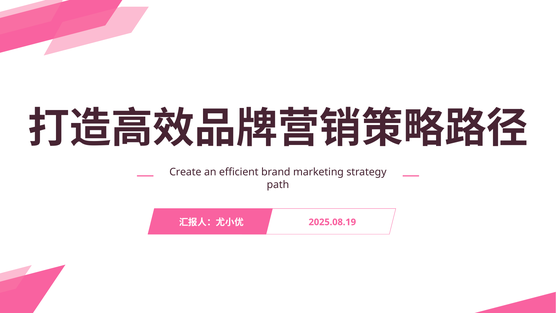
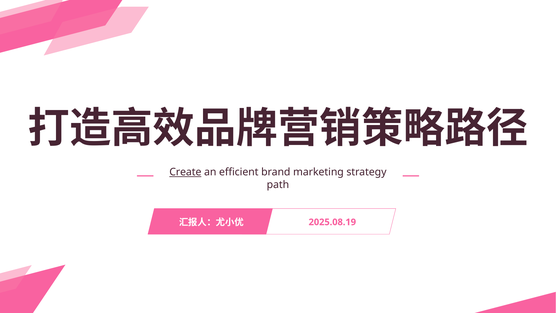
Create underline: none -> present (185, 172)
